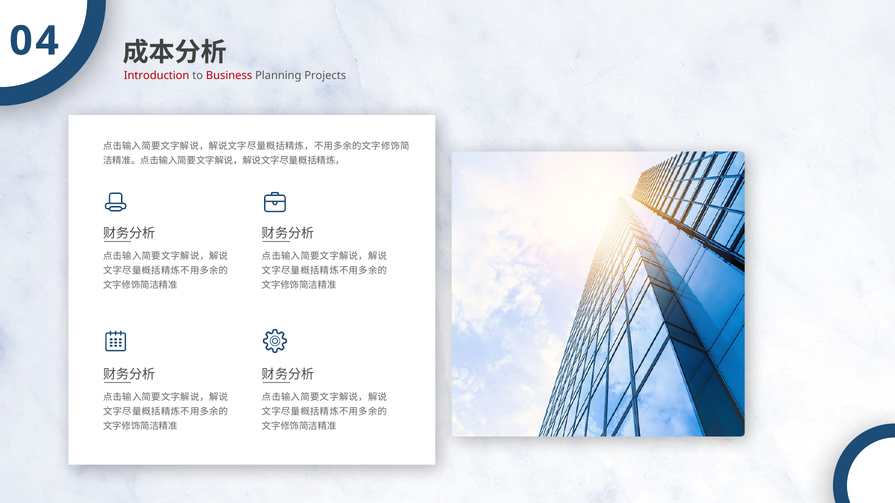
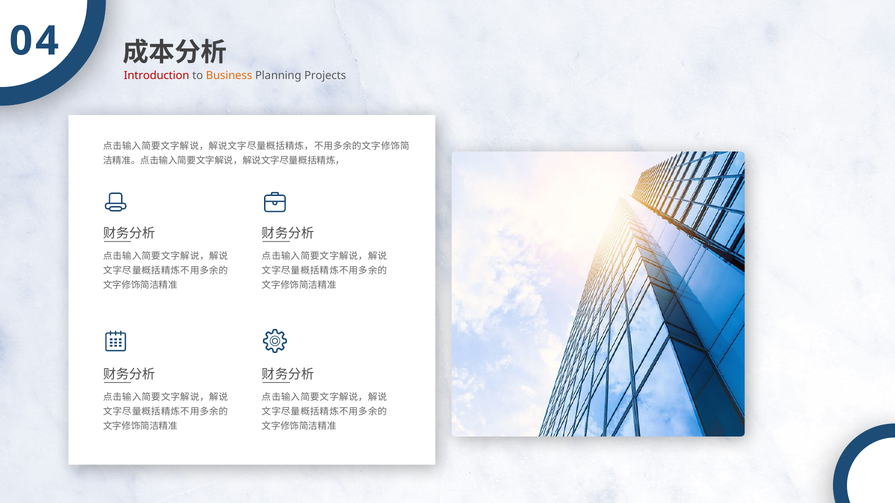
Business colour: red -> orange (229, 76)
